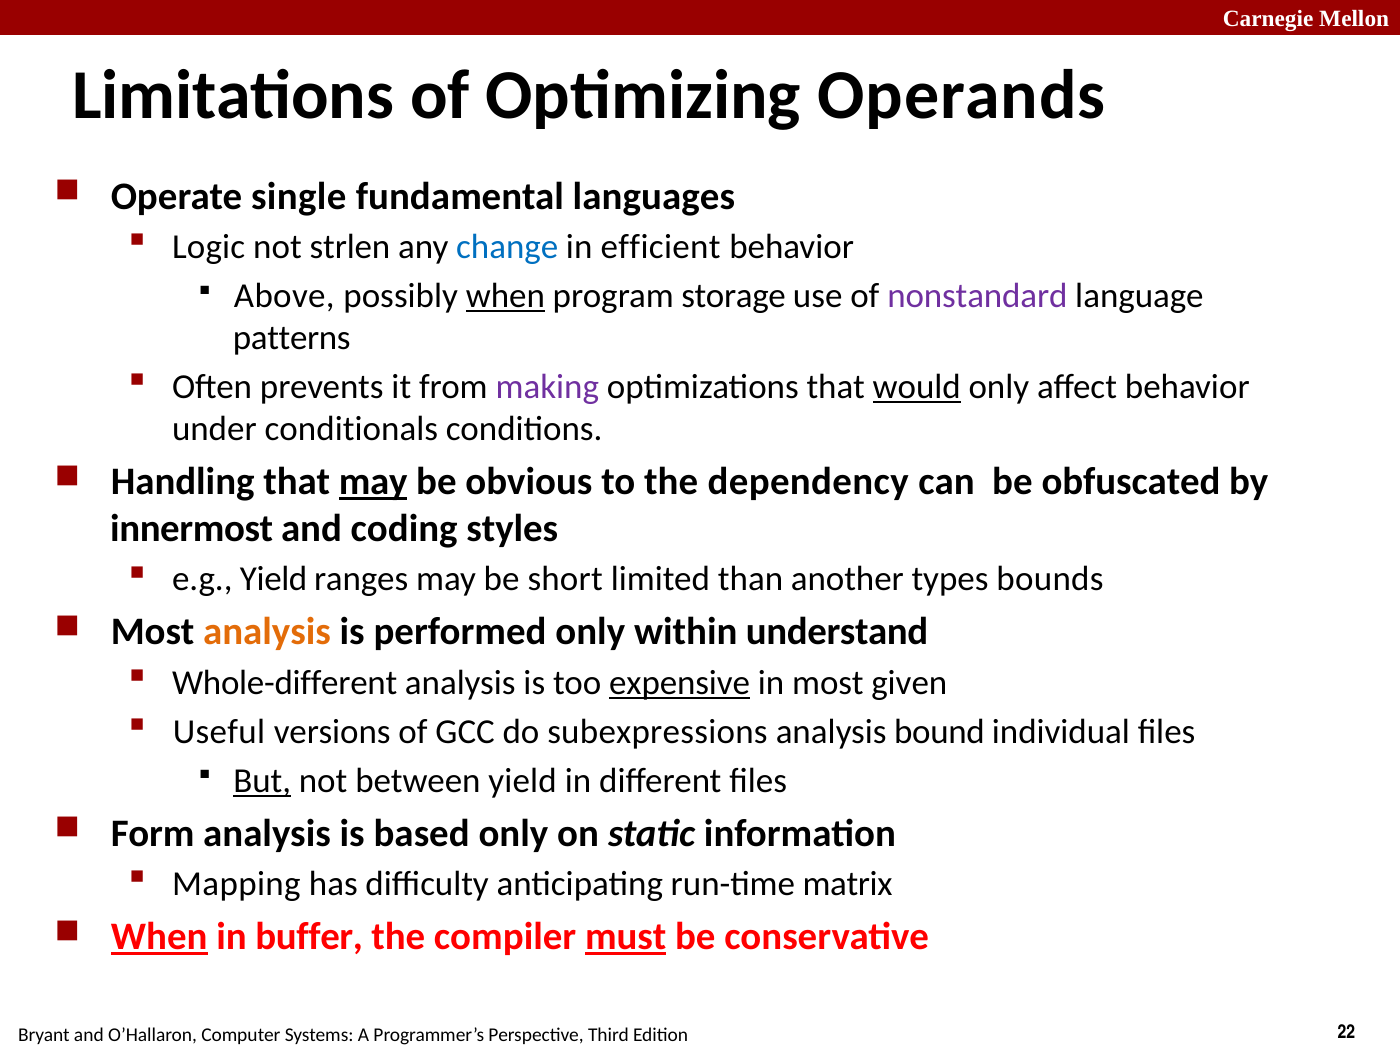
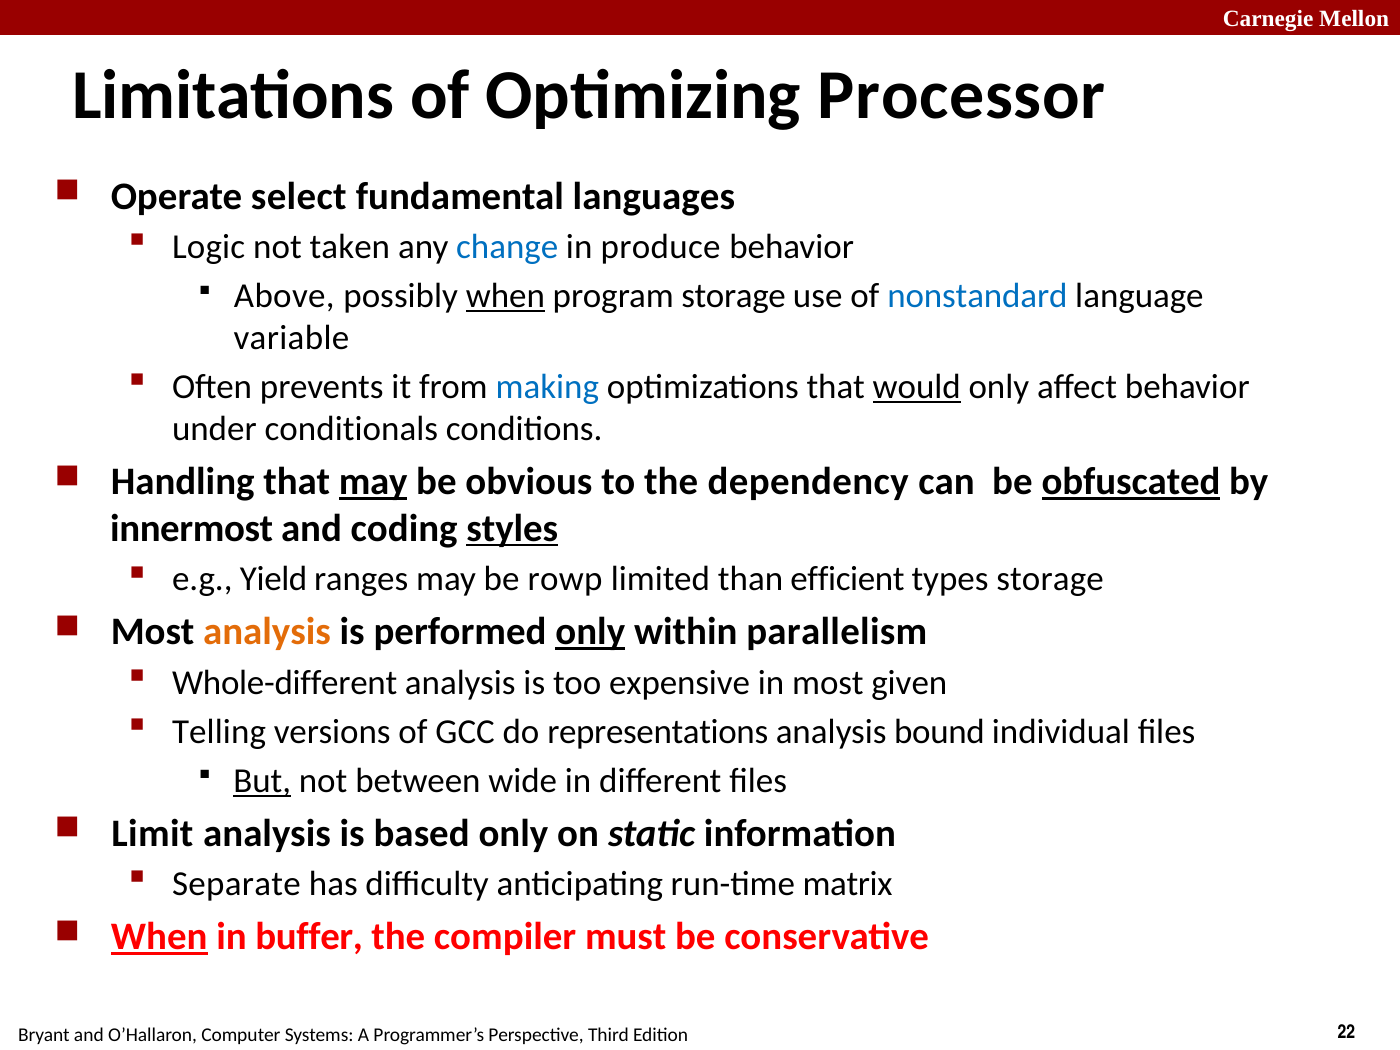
Operands: Operands -> Processor (962, 95)
single: single -> select (299, 196)
strlen: strlen -> taken (350, 247)
efficient: efficient -> produce (661, 247)
nonstandard colour: purple -> blue (977, 296)
patterns: patterns -> variable (291, 338)
making colour: purple -> blue (547, 387)
obfuscated underline: none -> present (1131, 482)
styles underline: none -> present (512, 528)
short: short -> rowp (565, 579)
another: another -> efficient (848, 579)
types bounds: bounds -> storage (1050, 579)
only underline: none -> present (590, 632)
understand: understand -> parallelism (837, 632)
expensive underline: present -> none (680, 683)
Useful: Useful -> Telling (219, 732)
subexpressions: subexpressions -> representations (658, 732)
between yield: yield -> wide (523, 781)
Form: Form -> Limit (152, 833)
Mapping: Mapping -> Separate (236, 884)
must underline: present -> none (626, 937)
